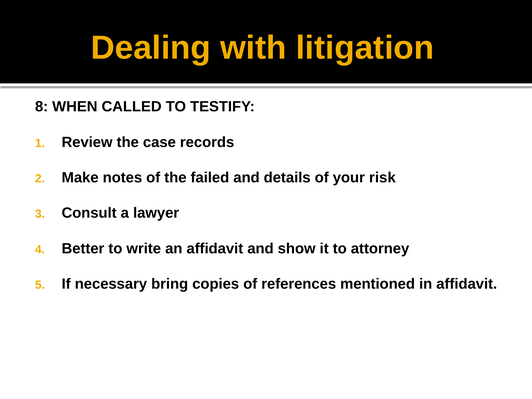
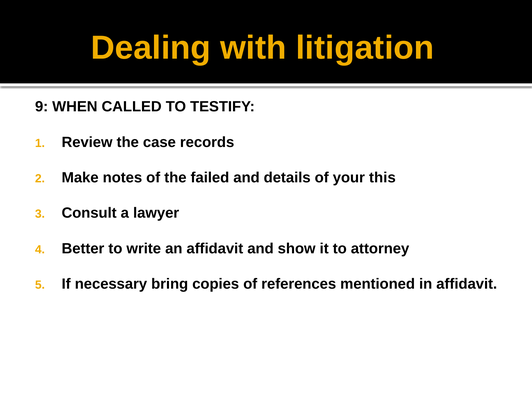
8: 8 -> 9 (42, 107)
risk: risk -> this (382, 178)
